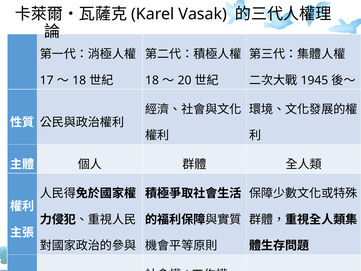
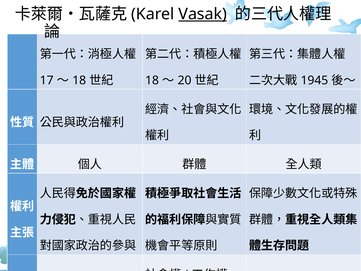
Vasak underline: none -> present (203, 14)
